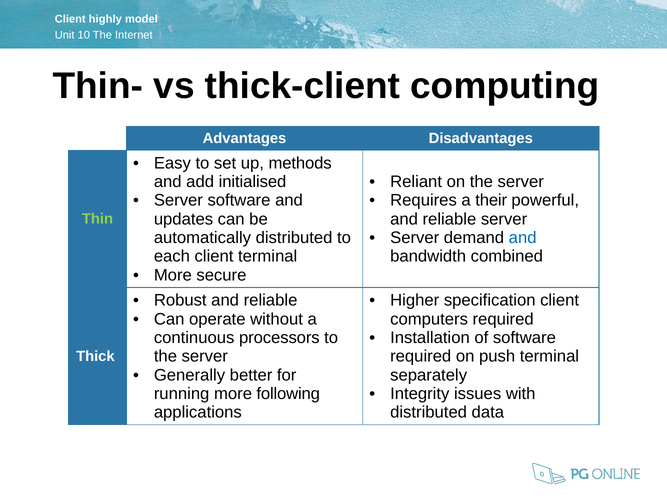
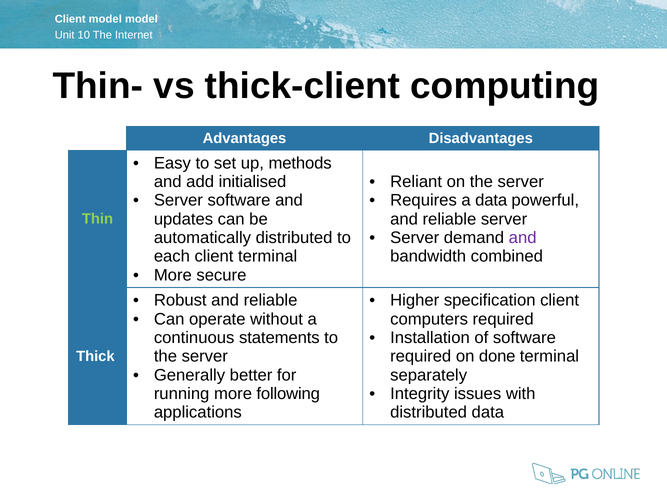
Client highly: highly -> model (105, 19)
a their: their -> data (491, 201)
and colour: blue -> purple (523, 238)
processors: processors -> statements (279, 338)
push: push -> done (497, 357)
